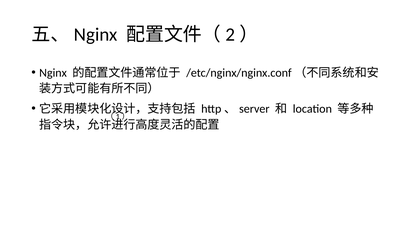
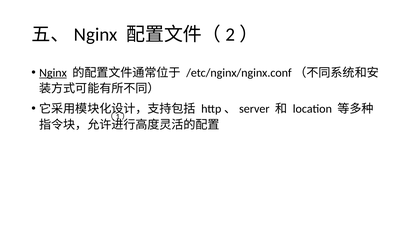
Nginx underline: none -> present (53, 73)
